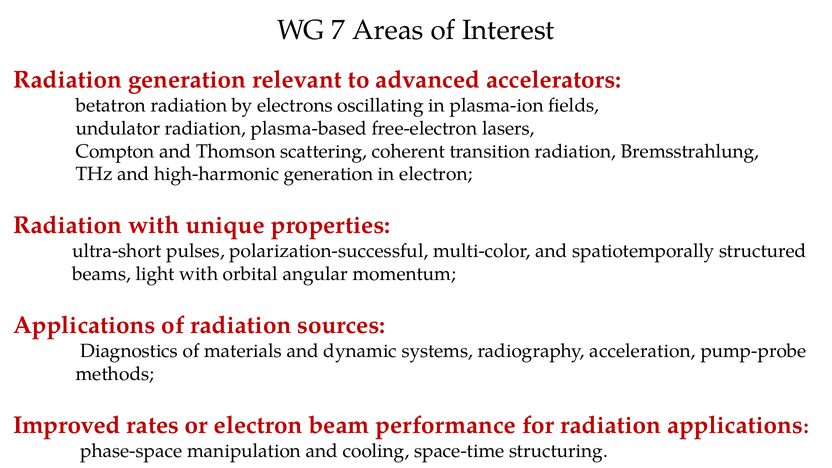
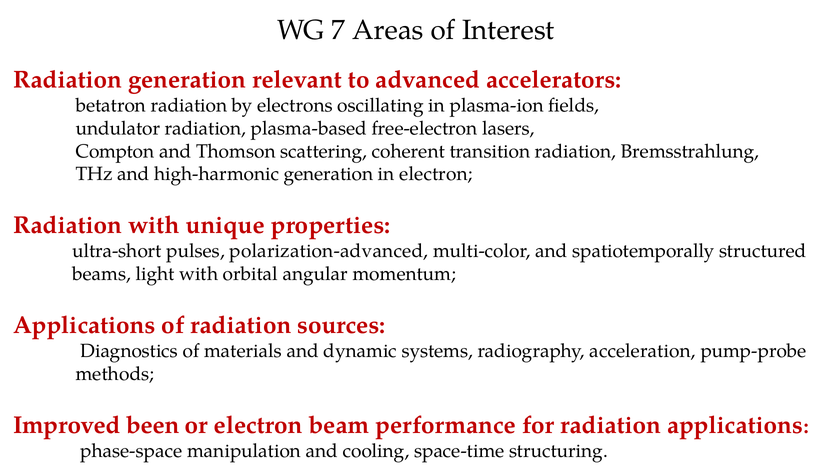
polarization-successful: polarization-successful -> polarization-advanced (329, 251)
rates: rates -> been (153, 425)
